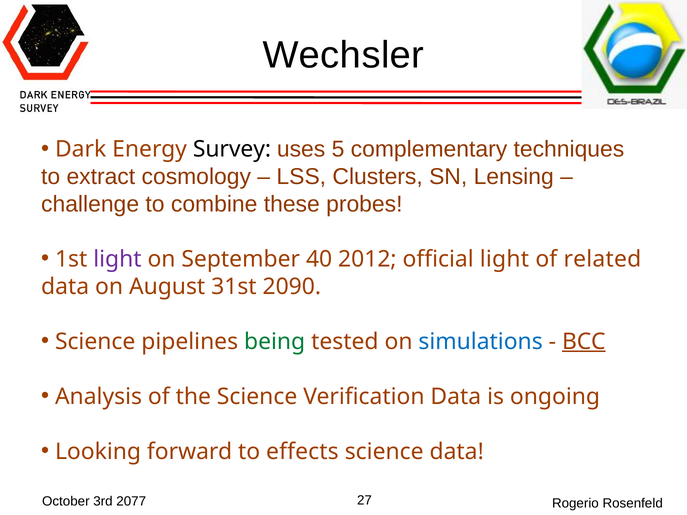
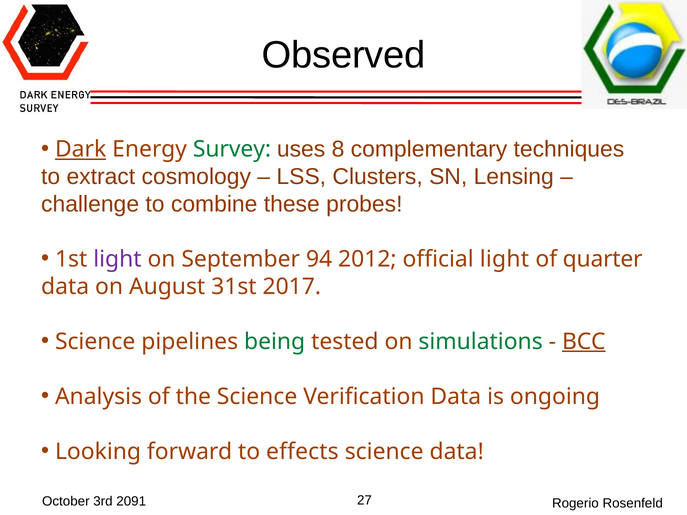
Wechsler: Wechsler -> Observed (344, 55)
Dark underline: none -> present (81, 149)
Survey colour: black -> green (232, 149)
5: 5 -> 8 (338, 149)
40: 40 -> 94 (319, 259)
related: related -> quarter (603, 259)
2090: 2090 -> 2017 (292, 287)
simulations colour: blue -> green (481, 342)
2077: 2077 -> 2091 (131, 501)
